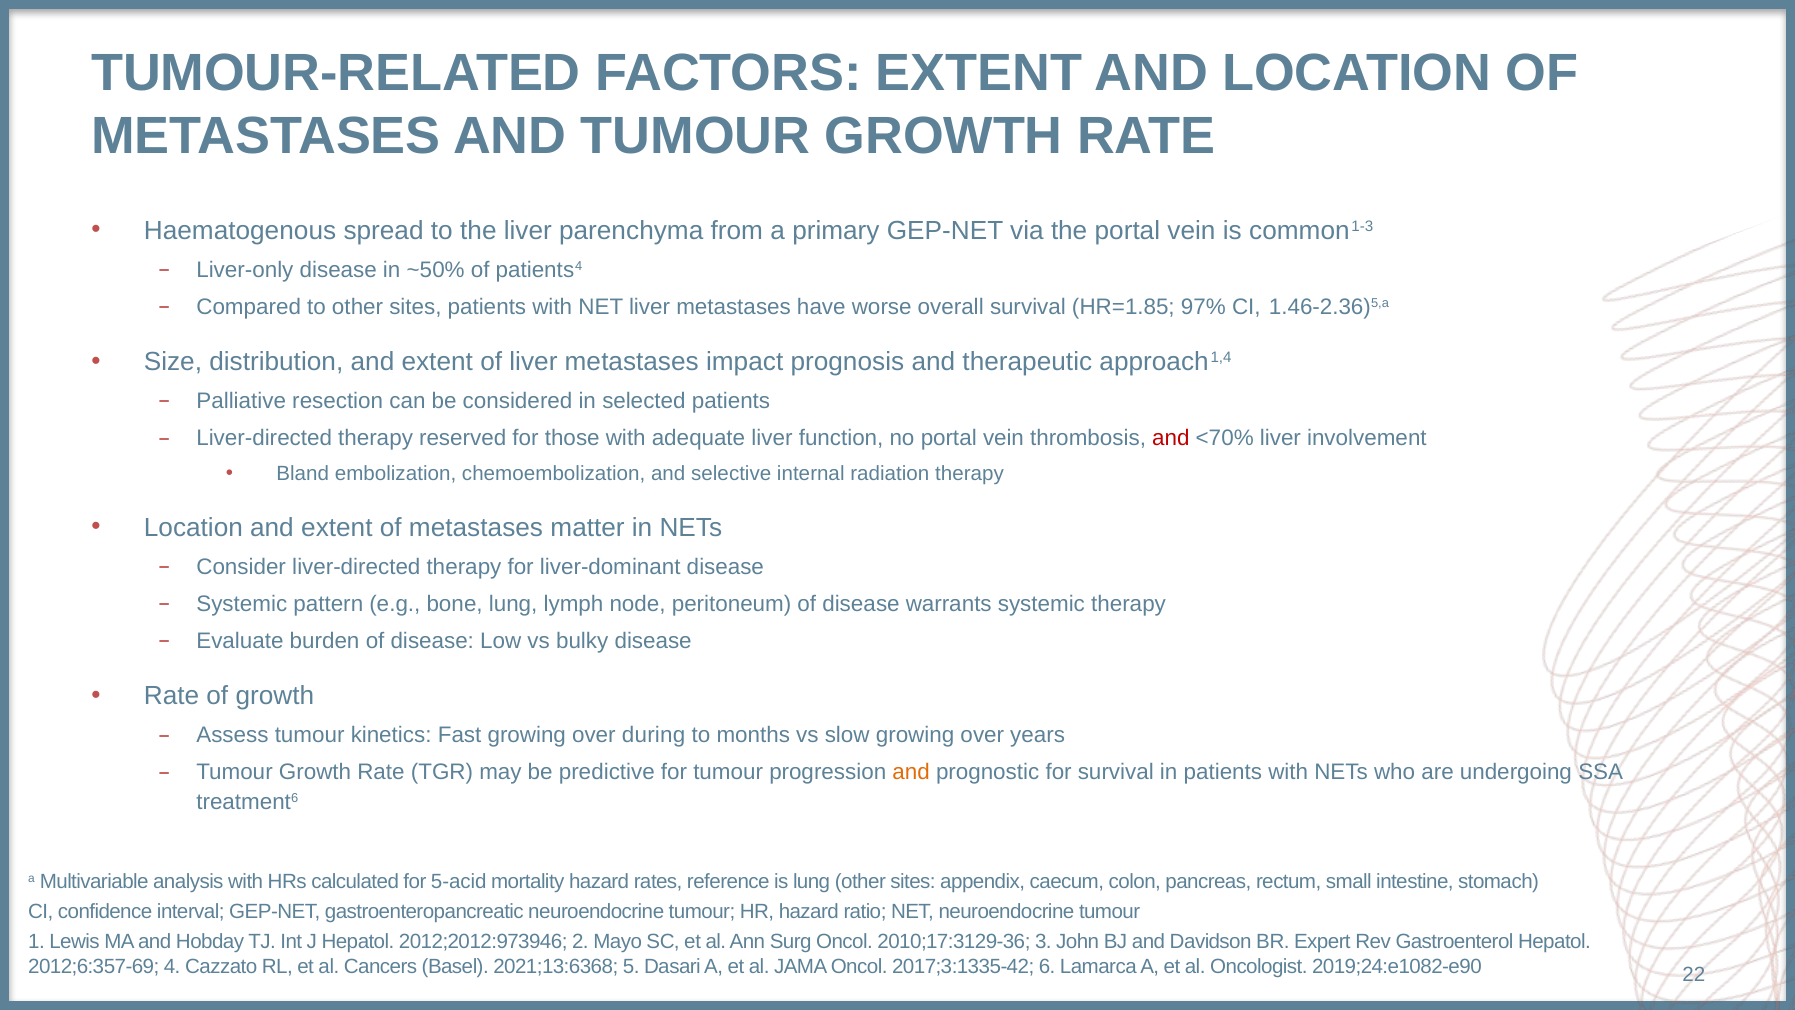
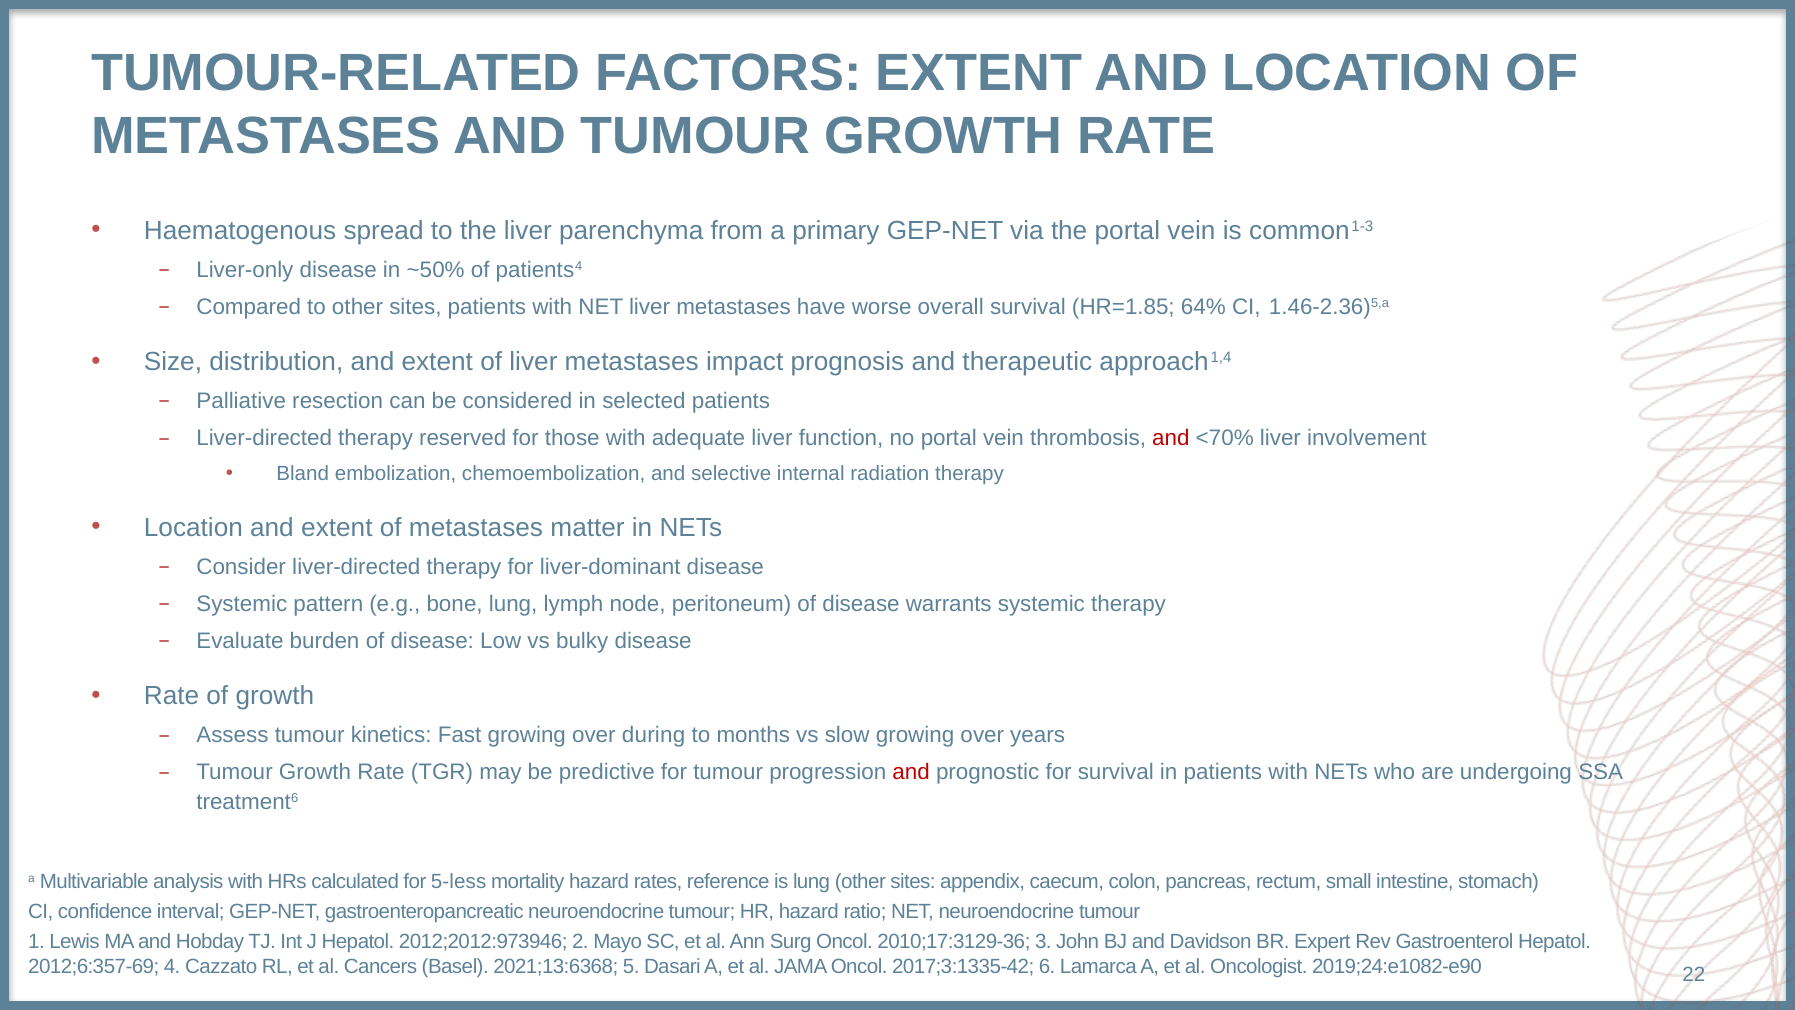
97%: 97% -> 64% (1203, 307)
and colour: orange -> red (911, 772)
5-acid: 5-acid -> 5-less (459, 881)
